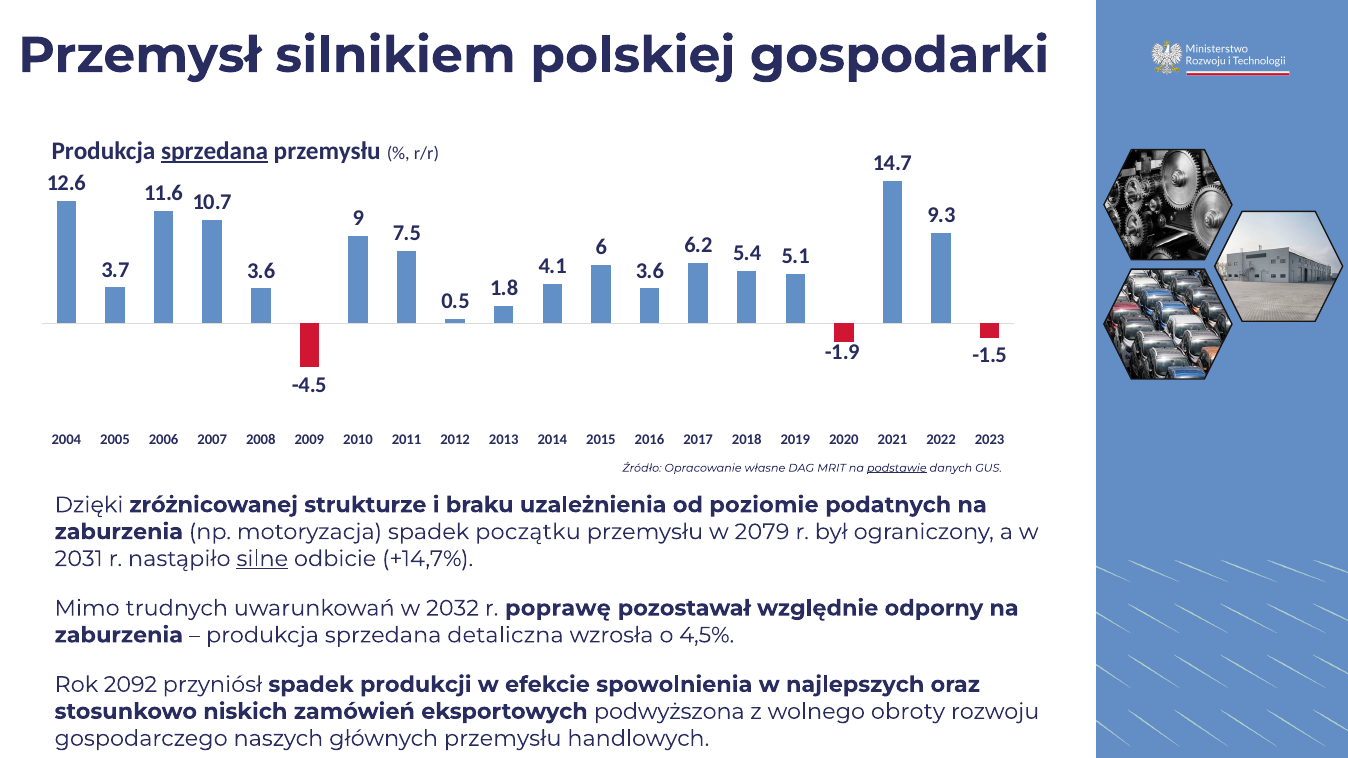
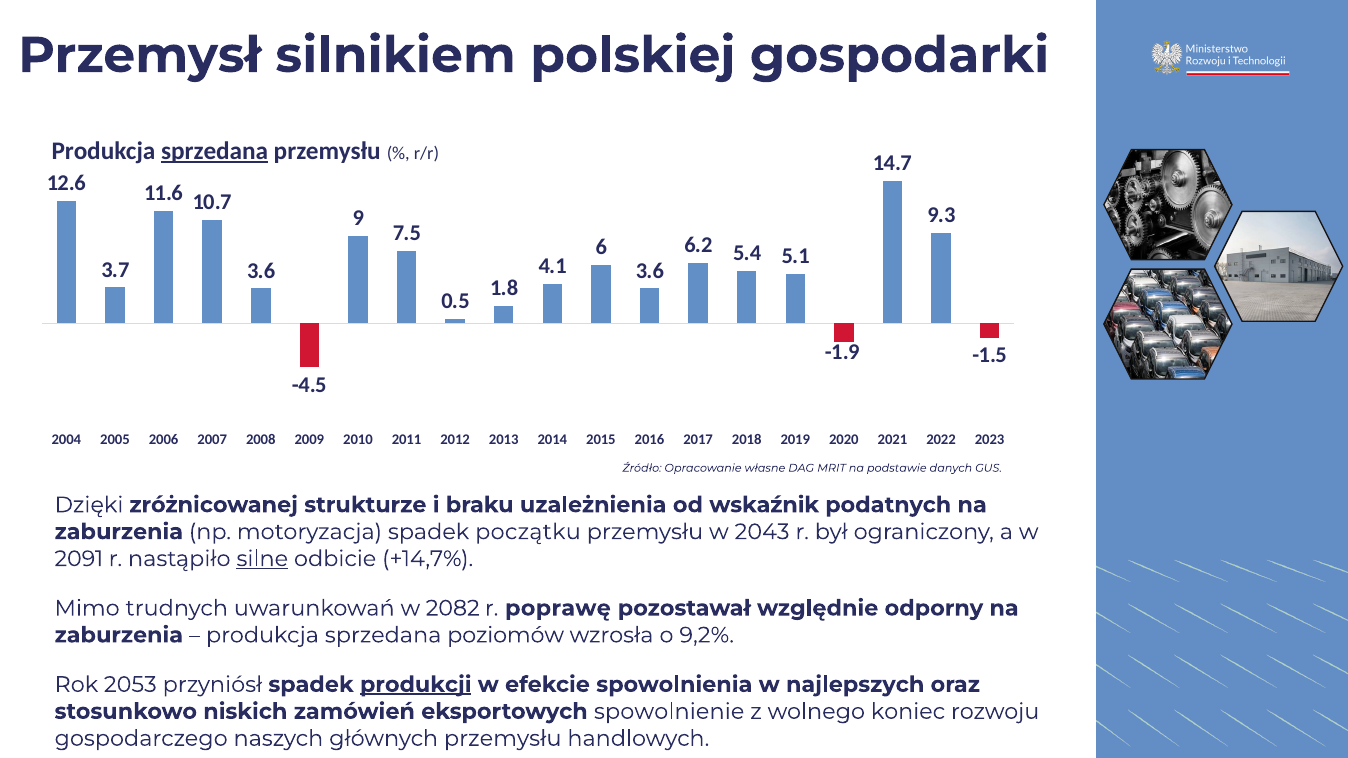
podstawie underline: present -> none (897, 468)
poziomie: poziomie -> wskaźnik (764, 505)
2079: 2079 -> 2043 (762, 532)
2031: 2031 -> 2091 (79, 559)
2032: 2032 -> 2082 (453, 608)
detaliczna: detaliczna -> poziomów (506, 635)
4,5%: 4,5% -> 9,2% (707, 635)
2092: 2092 -> 2053 (130, 685)
produkcji underline: none -> present (416, 685)
podwyższona: podwyższona -> spowolnienie (669, 712)
obroty: obroty -> koniec (908, 712)
